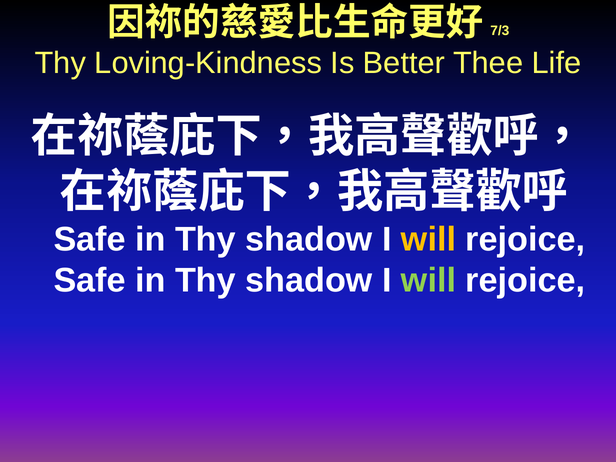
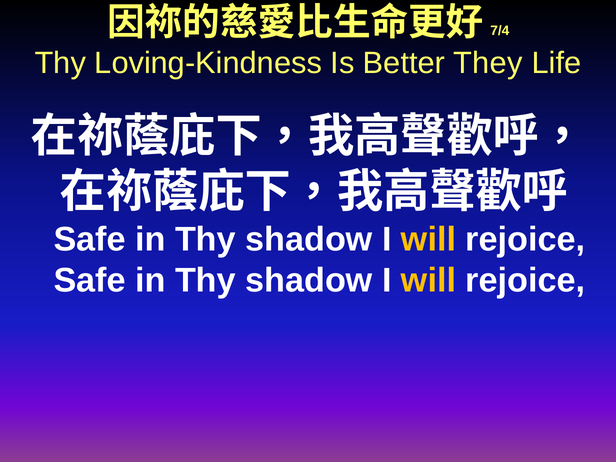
7/3: 7/3 -> 7/4 (500, 31)
Thee: Thee -> They (488, 63)
will colour: light green -> yellow (428, 281)
